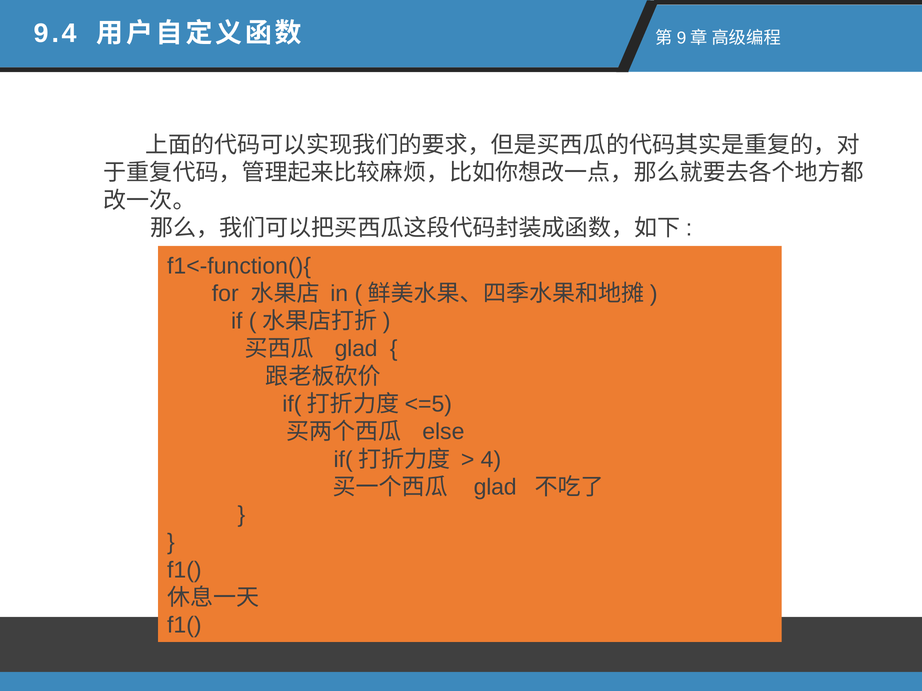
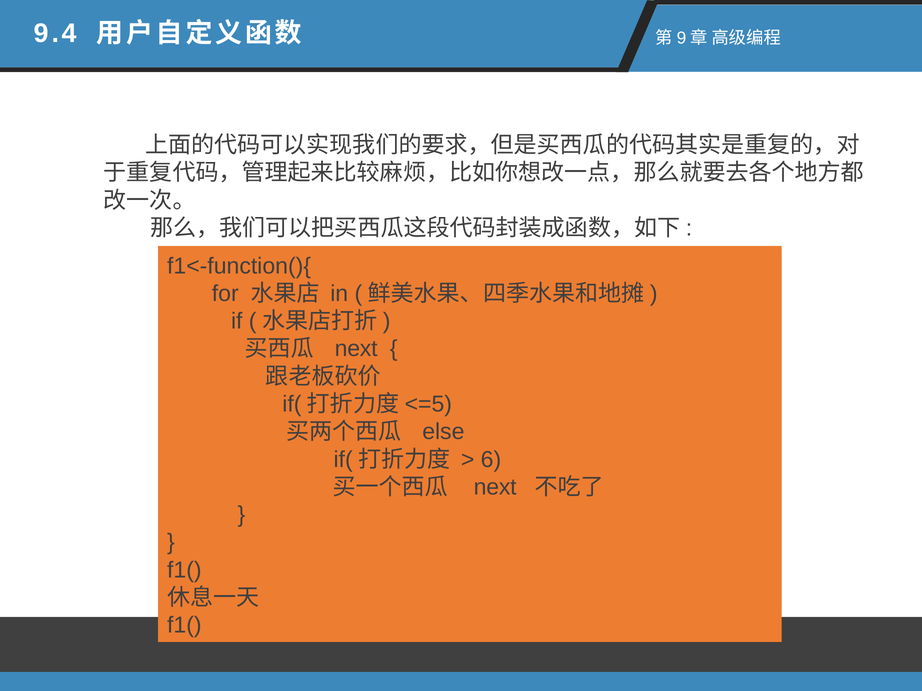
glad: glad -> next (356, 349)
4: 4 -> 6 (491, 460)
glad: glad -> next (495, 487)
